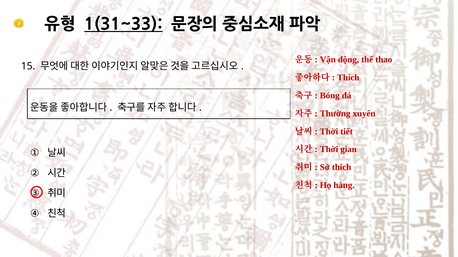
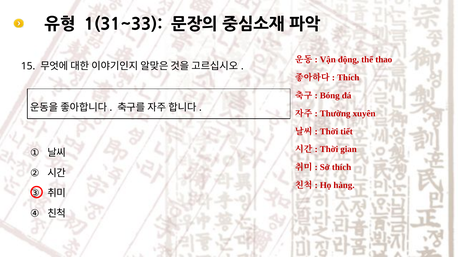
1(31~33 underline: present -> none (123, 25)
